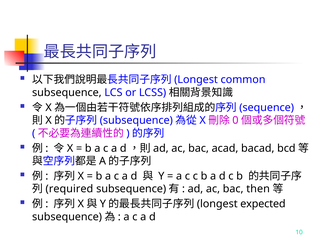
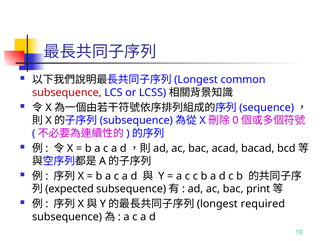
subsequence colour: black -> red (67, 93)
required: required -> expected (69, 189)
then: then -> print (258, 189)
expected: expected -> required (263, 204)
